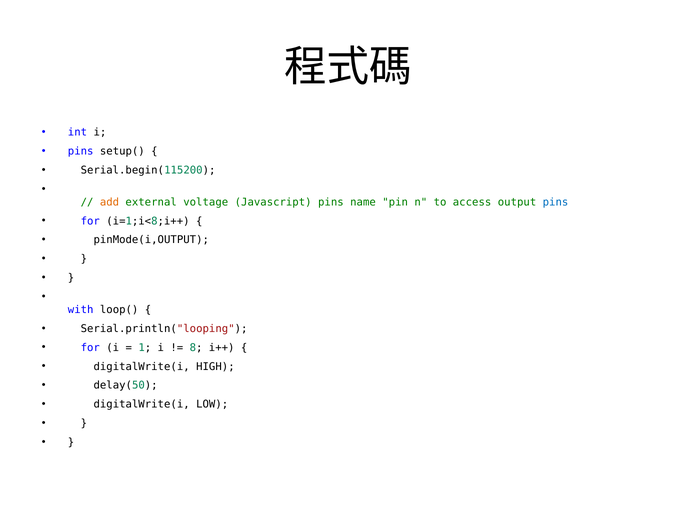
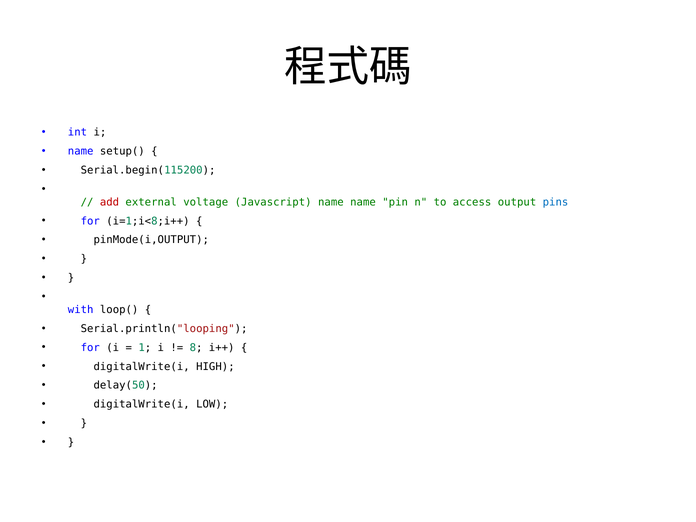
pins: pins -> name (81, 151)
add colour: orange -> red (109, 202)
Javascript pins: pins -> name (331, 202)
